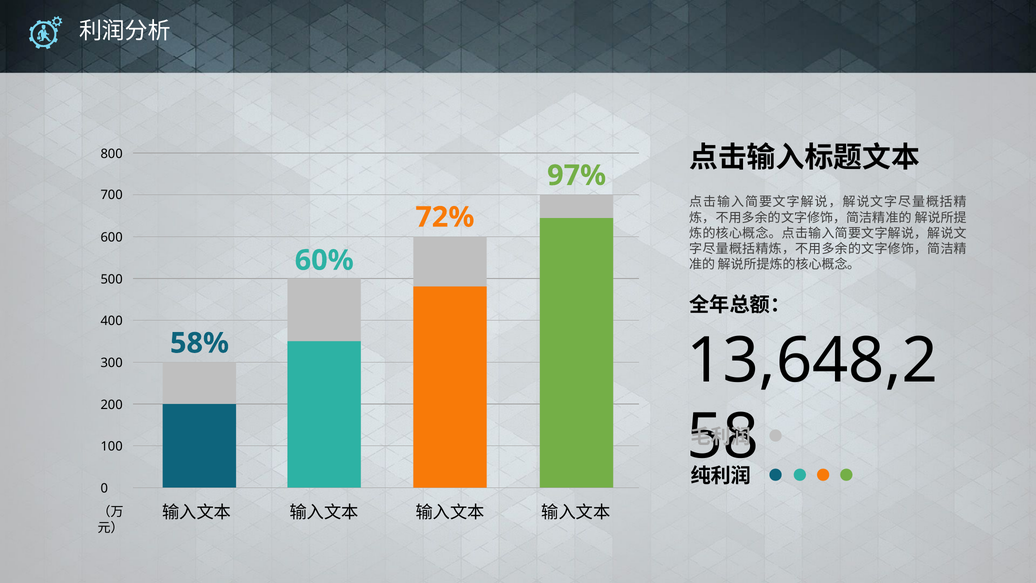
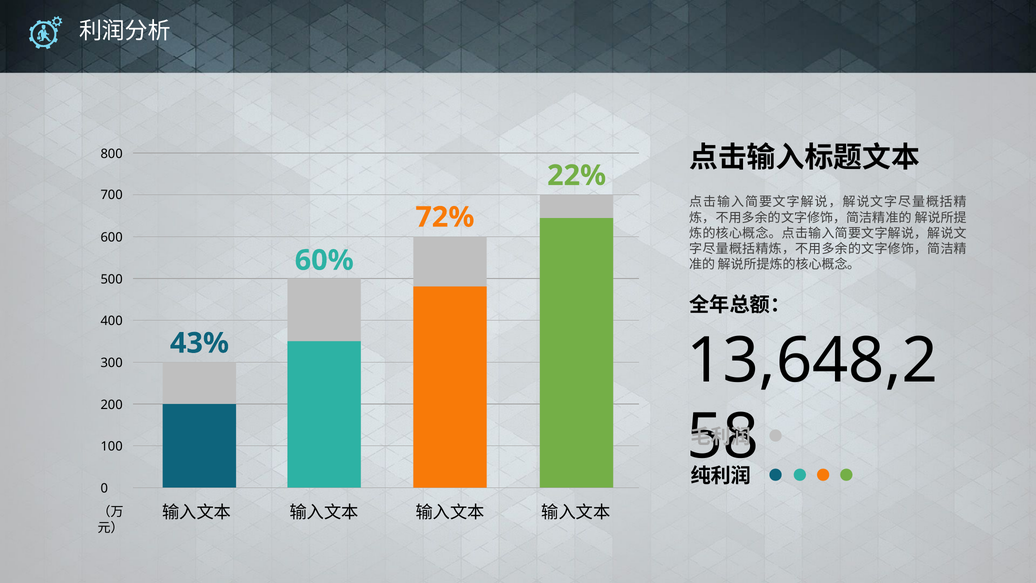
97%: 97% -> 22% (577, 175)
58%: 58% -> 43% (199, 343)
